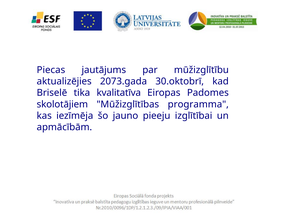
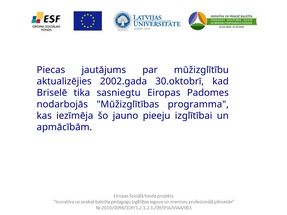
2073.gada: 2073.gada -> 2002.gada (124, 81)
kvalitatīva: kvalitatīva -> sasniegtu (119, 93)
skolotājiem: skolotājiem -> nodarbojās (62, 104)
